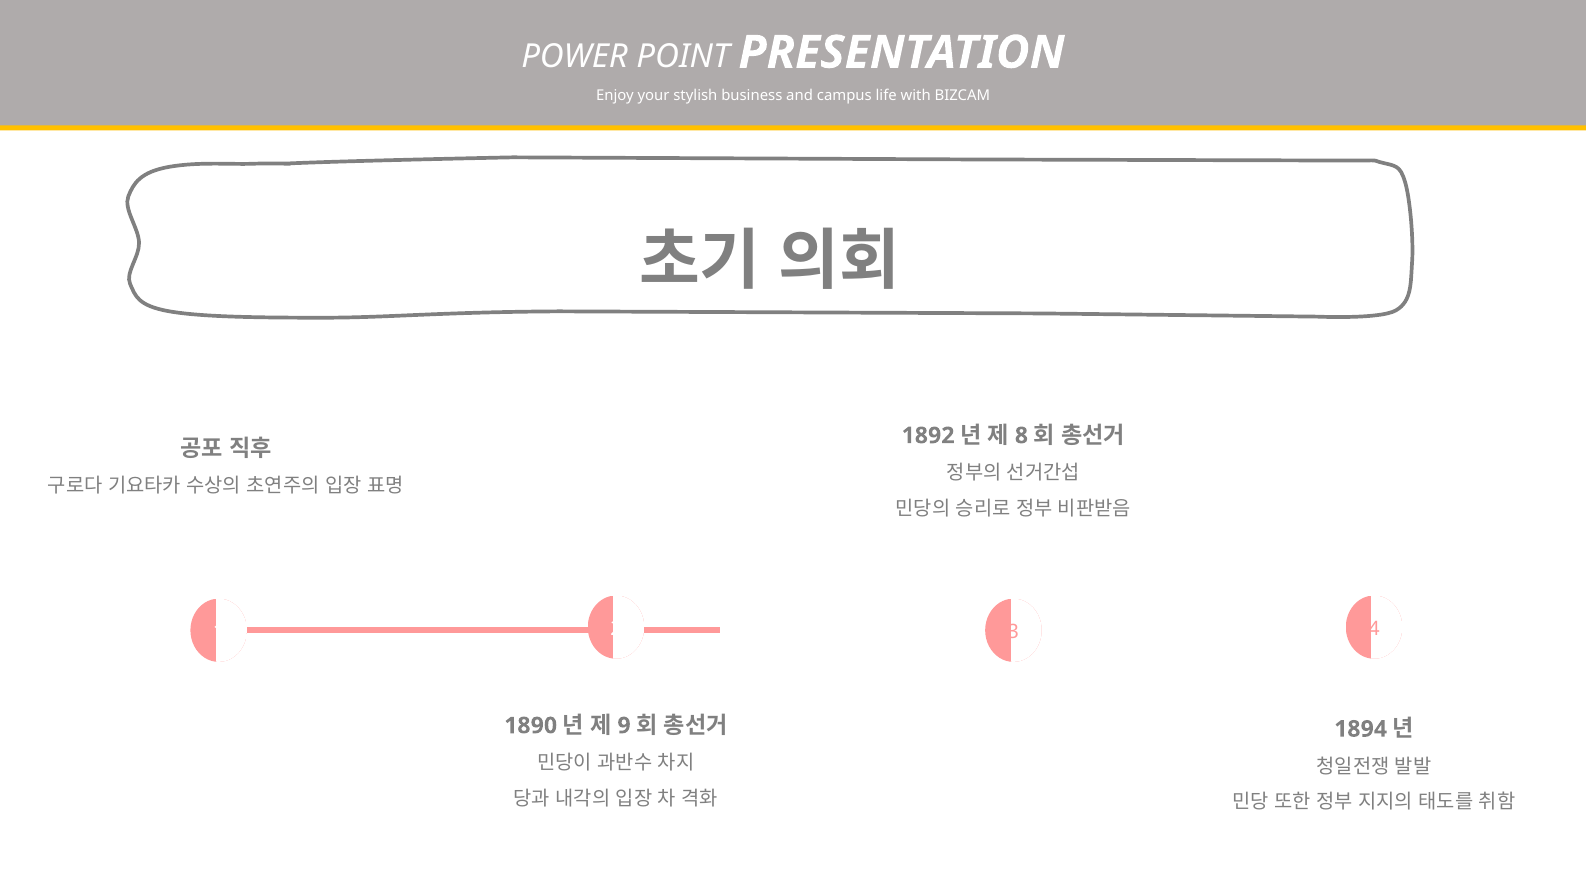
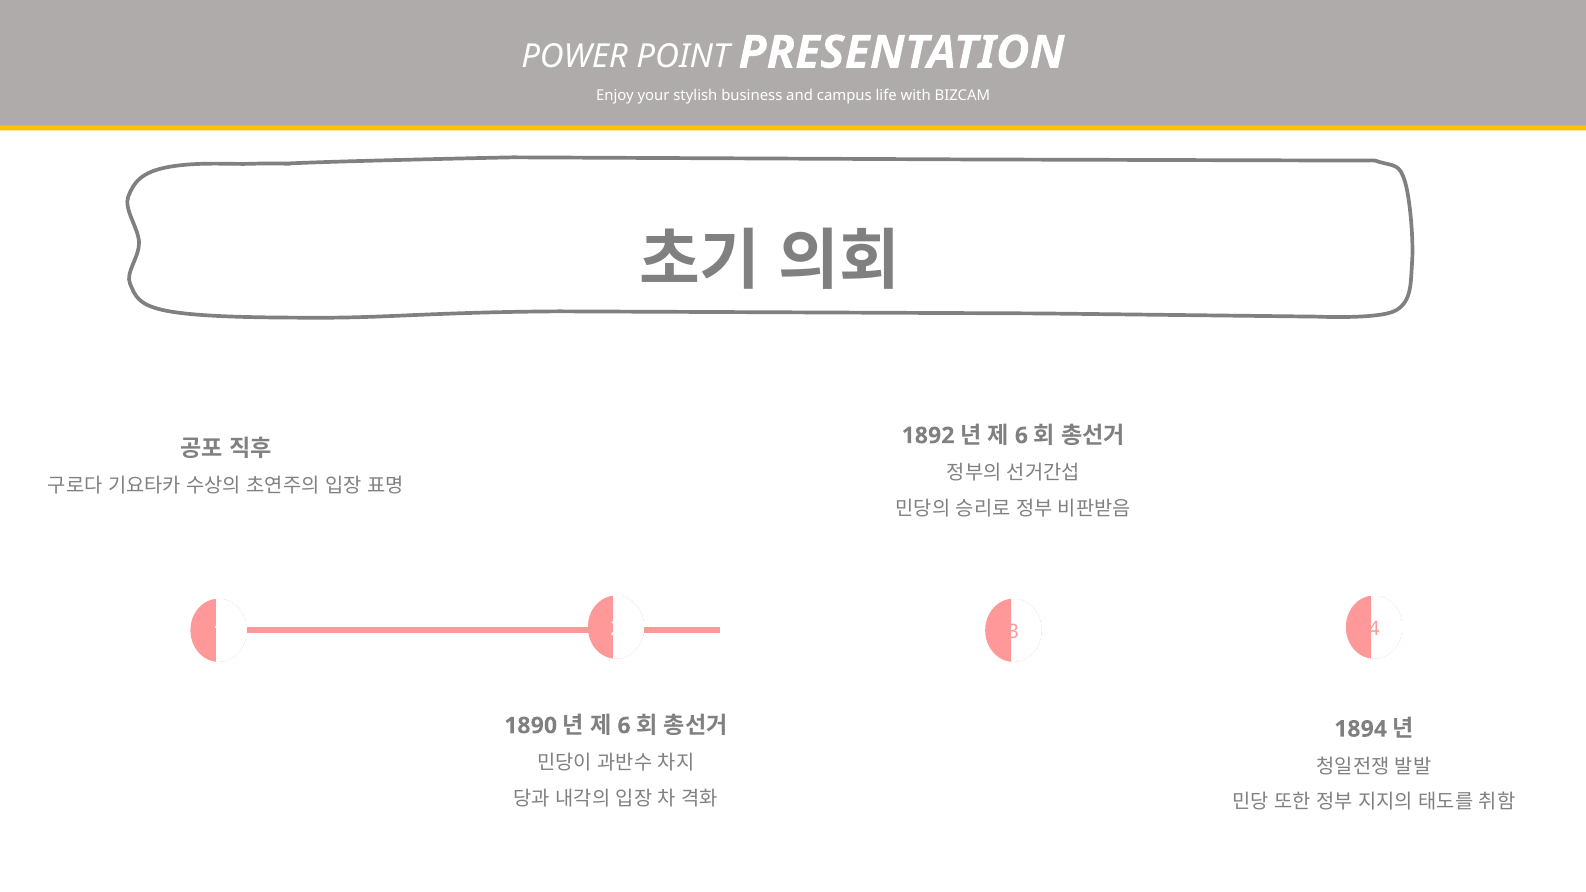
8: 8 -> 6 (1021, 436)
9: 9 -> 6 (624, 726)
